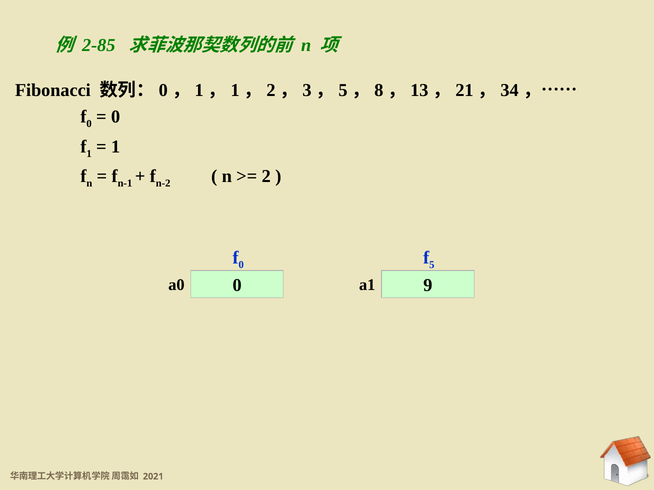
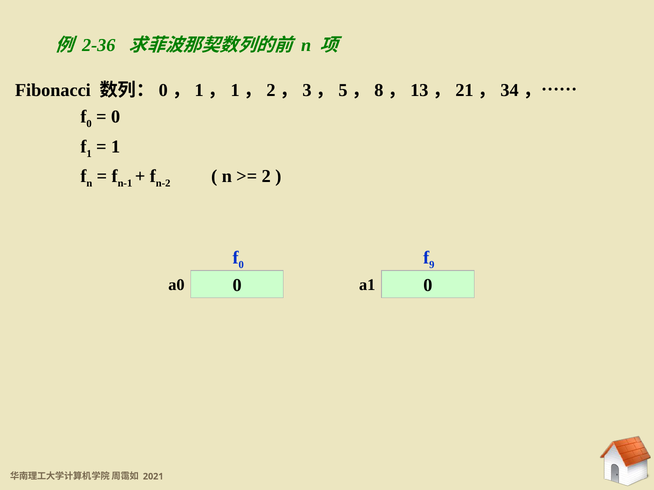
2-85: 2-85 -> 2-36 (99, 45)
5: 5 -> 9 (432, 265)
a0 9: 9 -> 0 (428, 286)
